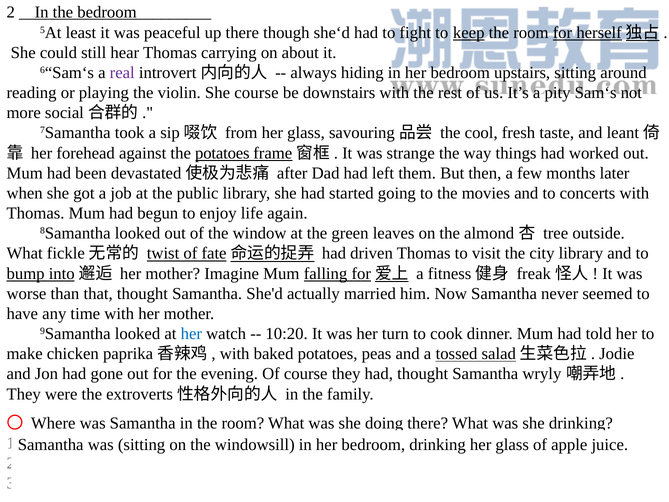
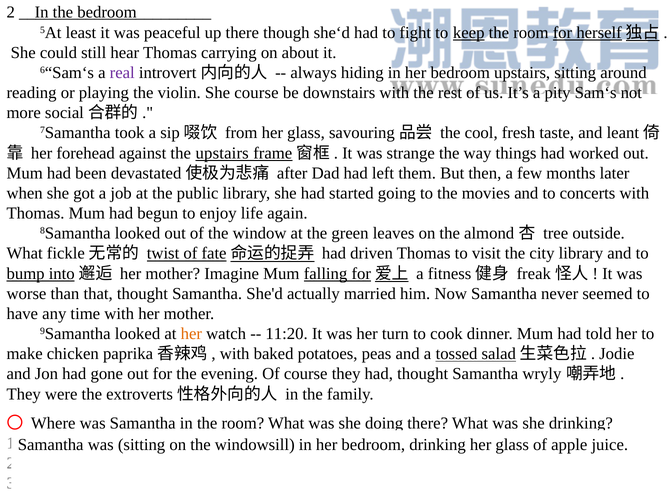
the potatoes: potatoes -> upstairs (222, 153)
her colour: blue -> orange (191, 334)
10:20: 10:20 -> 11:20 (287, 334)
